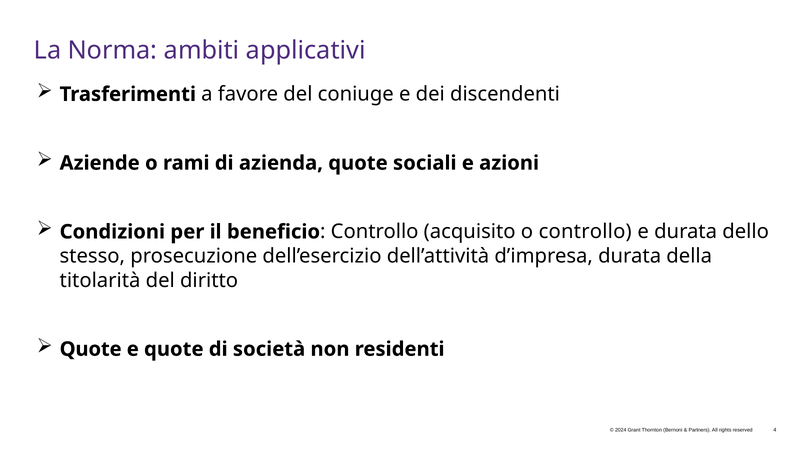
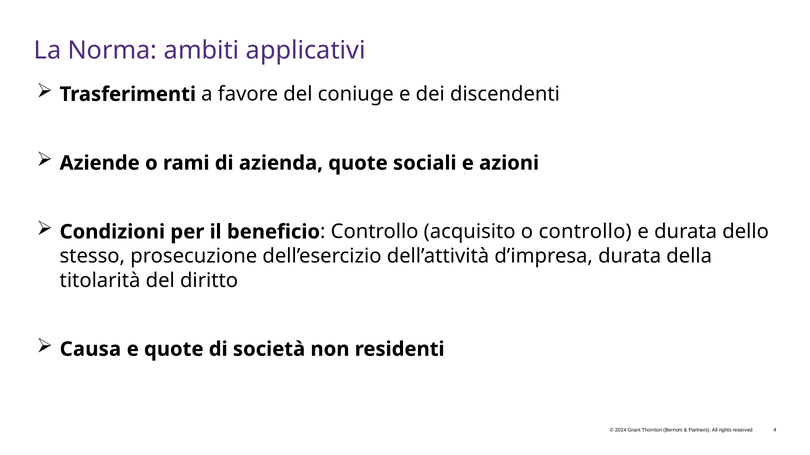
Quote: Quote -> Causa (90, 350)
